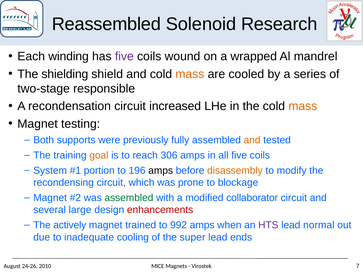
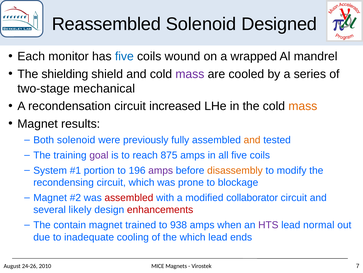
Research: Research -> Designed (279, 24)
winding: winding -> monitor (69, 56)
five colour: purple -> blue (124, 56)
mass colour: orange -> purple (190, 74)
responsible: responsible -> mechanical (104, 88)
testing: testing -> results (81, 123)
Both supports: supports -> solenoid (76, 140)
goal colour: orange -> purple (99, 155)
306: 306 -> 875 (169, 155)
amps colour: black -> purple (161, 170)
assembled colour: green -> red (129, 197)
large: large -> likely (80, 209)
actively: actively -> contain (70, 224)
992: 992 -> 938 (179, 224)
the super: super -> which (193, 237)
